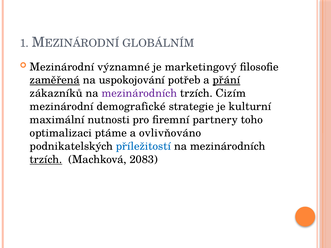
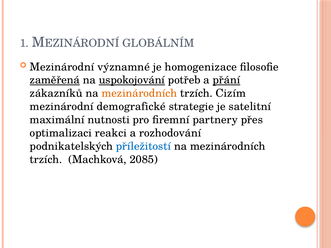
marketingový: marketingový -> homogenizace (201, 67)
uspokojování underline: none -> present (132, 80)
mezinárodních colour: purple -> orange (139, 93)
kulturní: kulturní -> satelitní (250, 107)
toho: toho -> přes (252, 120)
ptáme: ptáme -> reakci (111, 133)
ovlivňováno: ovlivňováno -> rozhodování (170, 133)
trzích underline: present -> none (46, 160)
2083: 2083 -> 2085 (144, 160)
